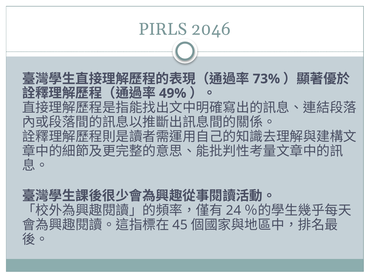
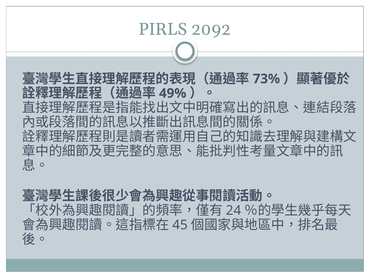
2046: 2046 -> 2092 (211, 29)
